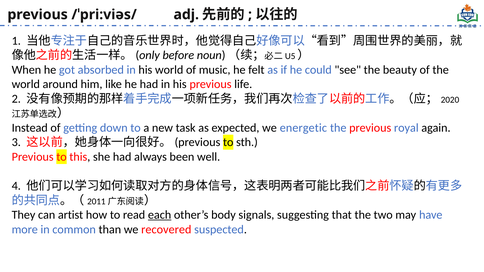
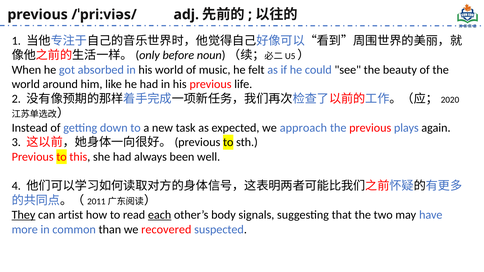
energetic: energetic -> approach (303, 128)
royal: royal -> plays (406, 128)
They underline: none -> present (24, 215)
